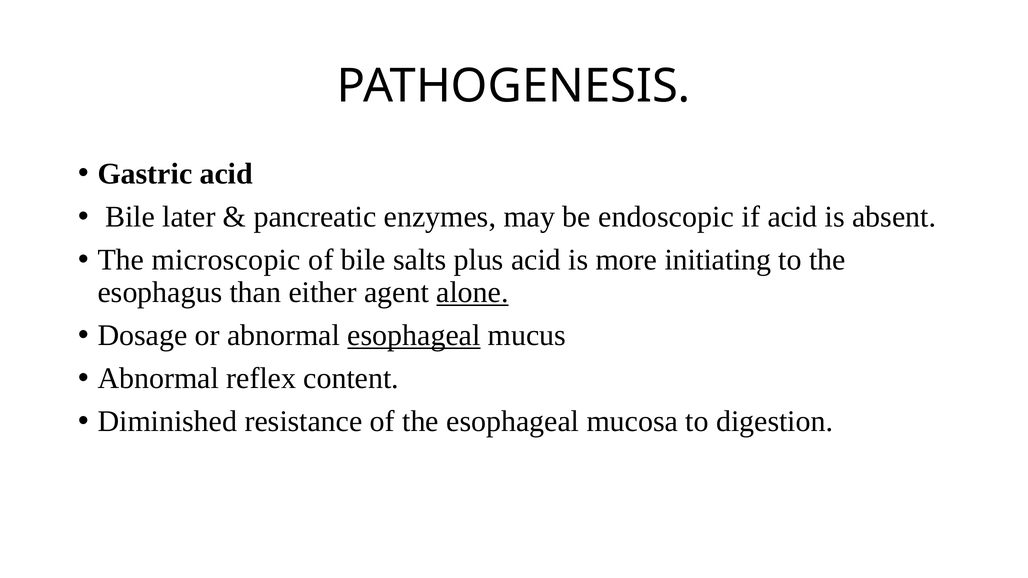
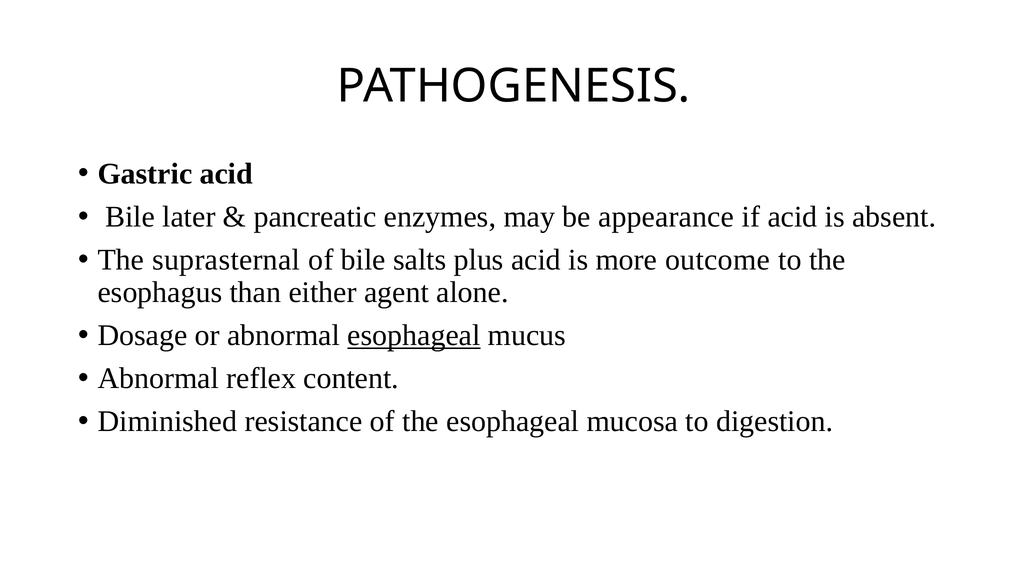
endoscopic: endoscopic -> appearance (666, 217)
microscopic: microscopic -> suprasternal (226, 260)
initiating: initiating -> outcome (718, 260)
alone underline: present -> none (472, 292)
